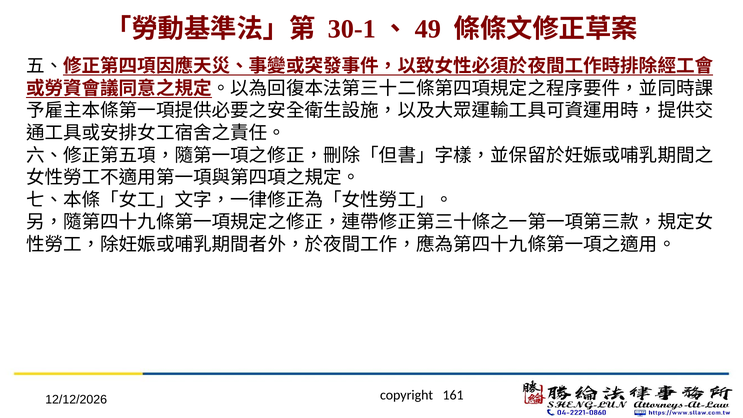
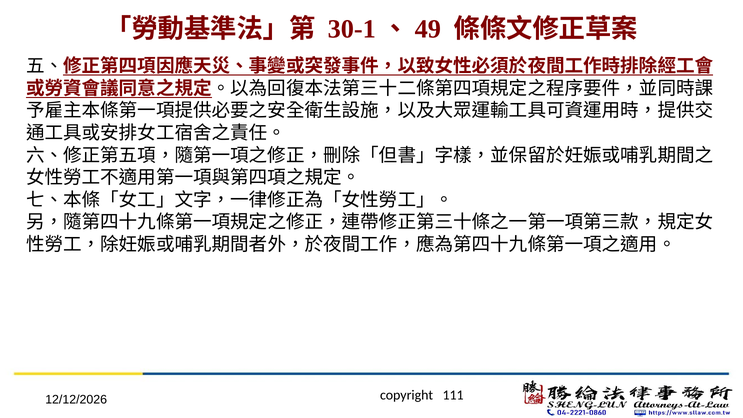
161: 161 -> 111 (453, 395)
